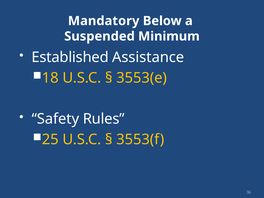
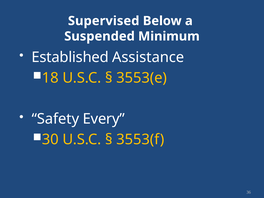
Mandatory: Mandatory -> Supervised (104, 21)
Rules: Rules -> Every (104, 119)
25: 25 -> 30 (50, 139)
